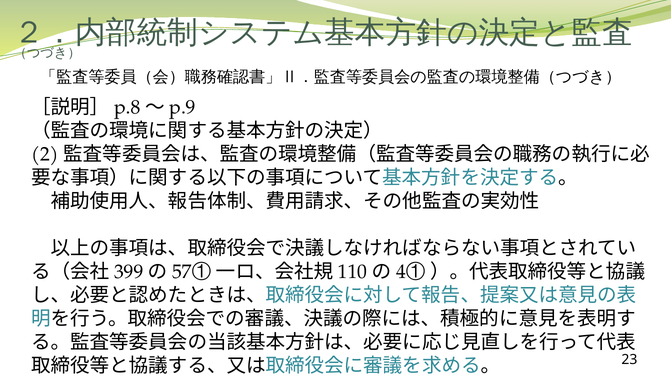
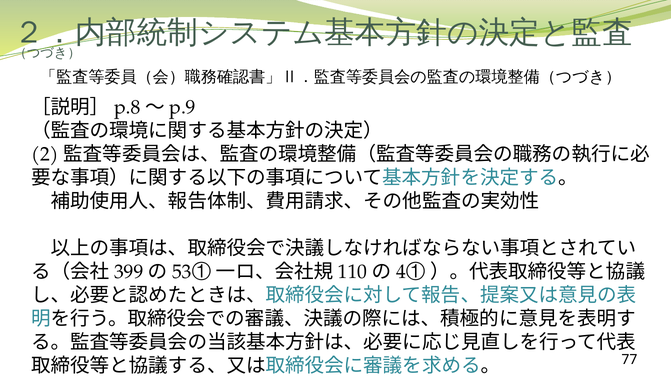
57: 57 -> 53 (182, 272)
23: 23 -> 77 (629, 360)
